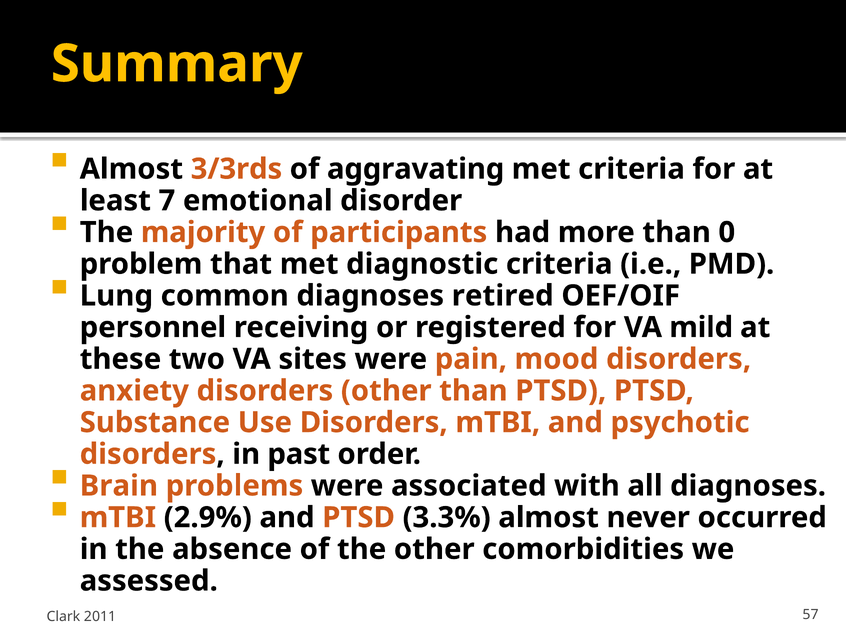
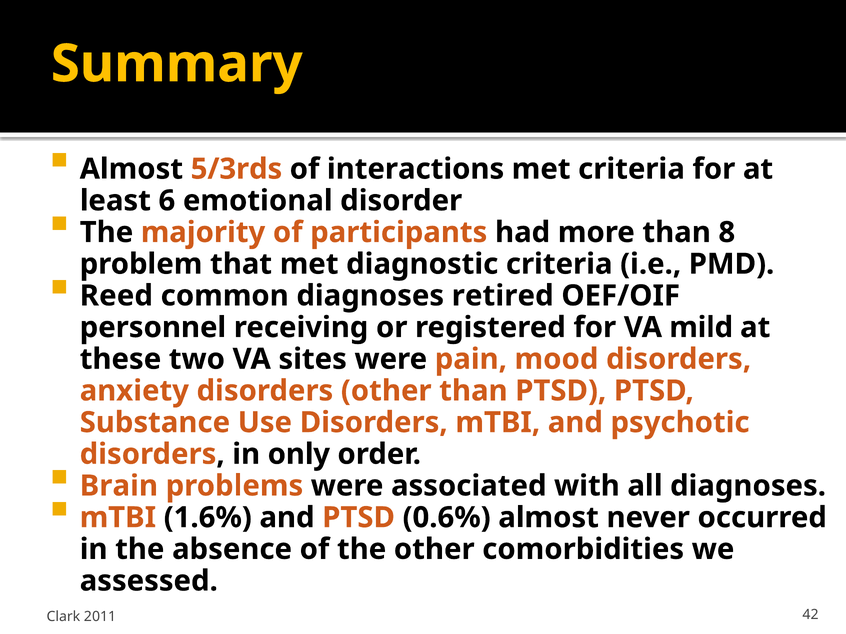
3/3rds: 3/3rds -> 5/3rds (236, 169)
aggravating: aggravating -> interactions (416, 169)
7: 7 -> 6 (167, 201)
0: 0 -> 8 (727, 233)
Lung: Lung -> Reed (116, 296)
past: past -> only (299, 455)
2.9%: 2.9% -> 1.6% (208, 518)
3.3%: 3.3% -> 0.6% (447, 518)
57: 57 -> 42 (811, 615)
